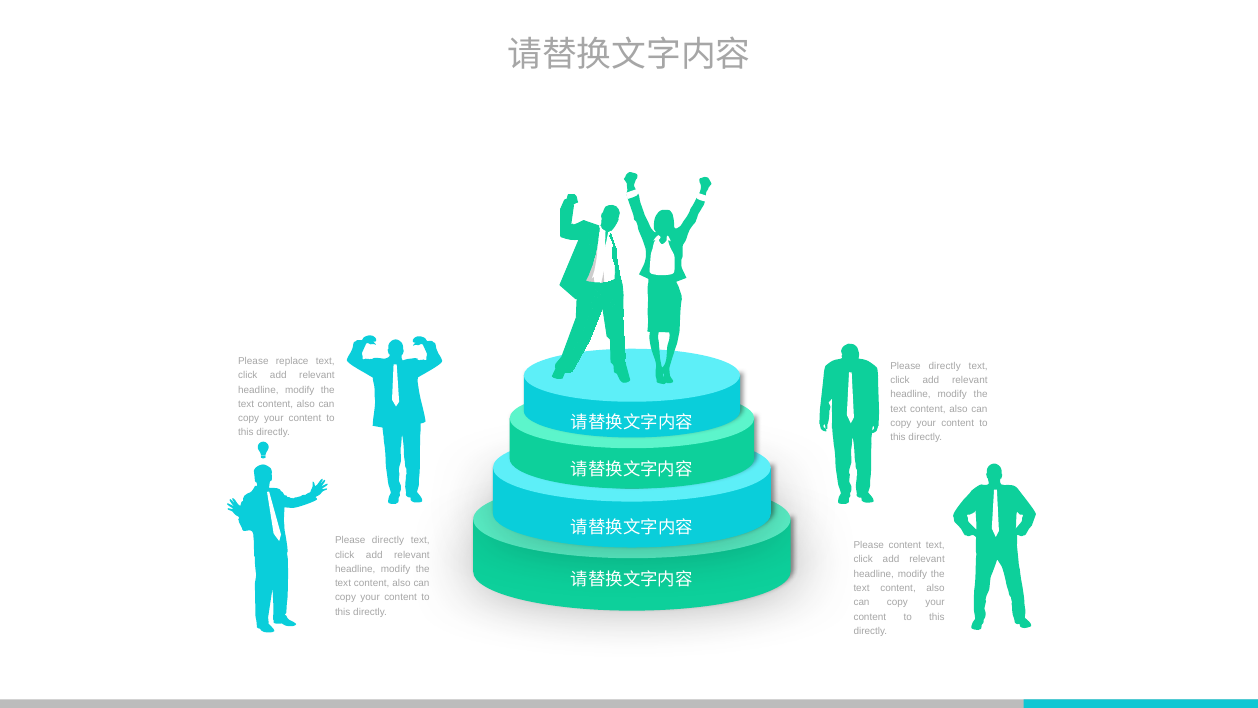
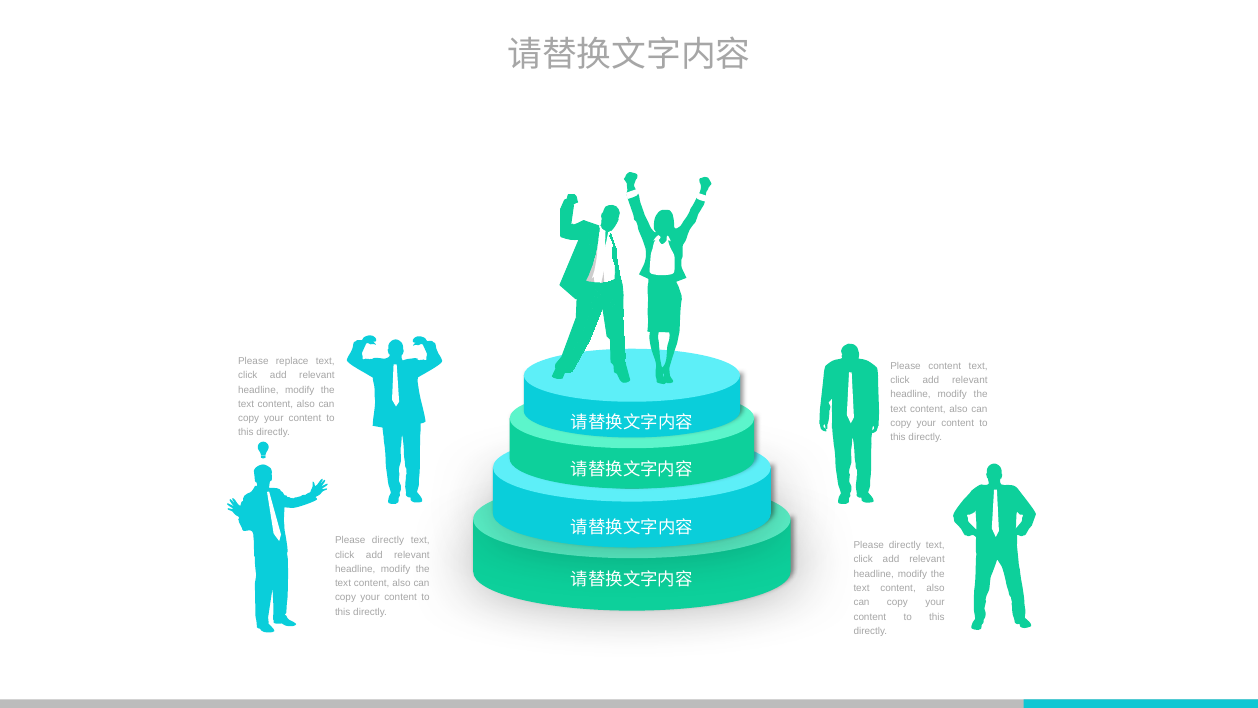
directly: directly -> content (945, 366)
content: content -> directly (905, 545)
